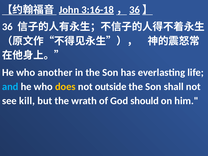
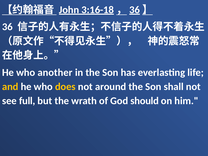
and colour: light blue -> yellow (10, 87)
outside: outside -> around (111, 87)
kill: kill -> full (27, 101)
